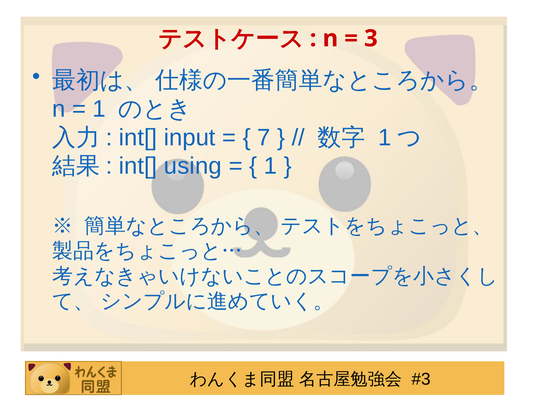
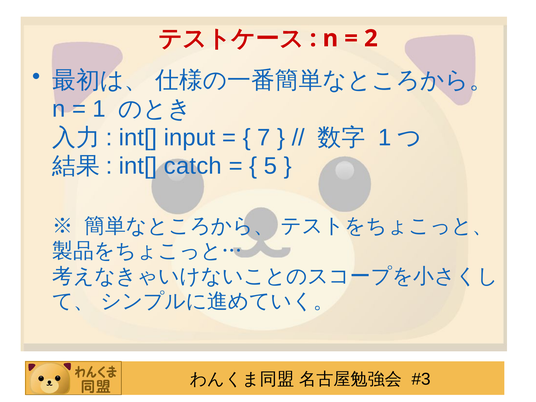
3: 3 -> 2 (371, 38)
using: using -> catch (193, 166)
1: 1 -> 5 (270, 166)
